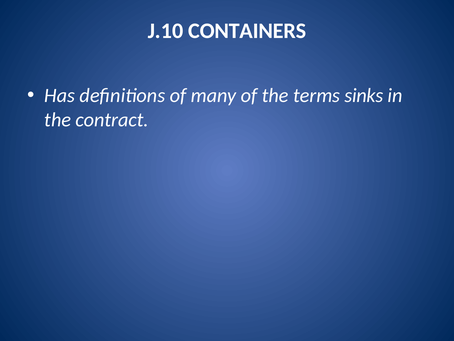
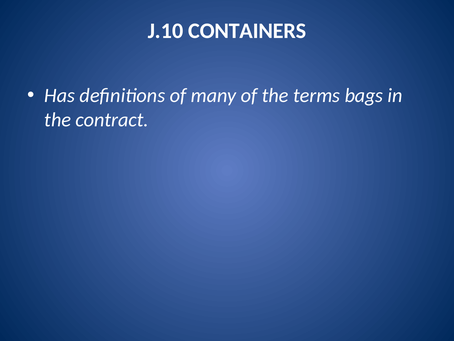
sinks: sinks -> bags (364, 95)
